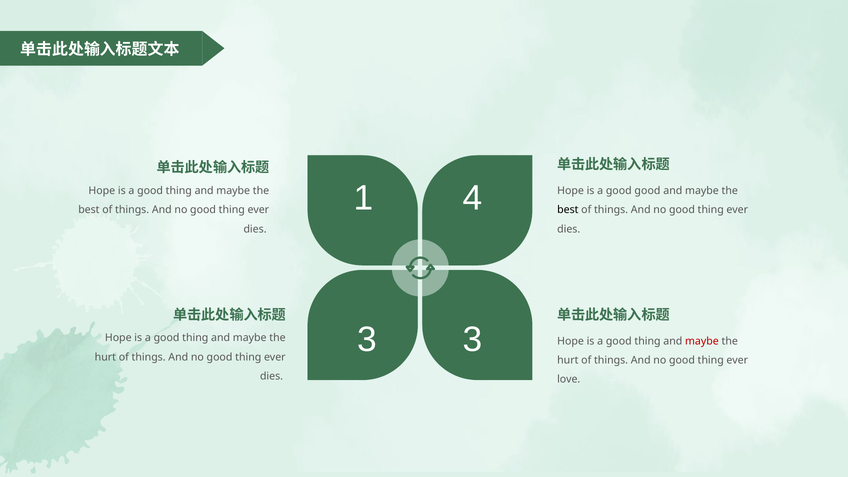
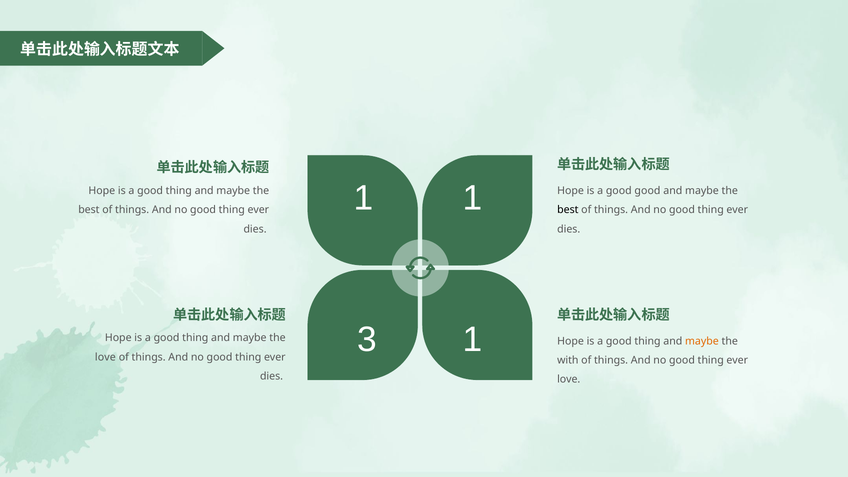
1 4: 4 -> 1 (473, 198)
3 3: 3 -> 1 (473, 340)
maybe colour: red -> orange (702, 341)
hurt: hurt -> love (105, 357)
hurt: hurt -> with (568, 360)
